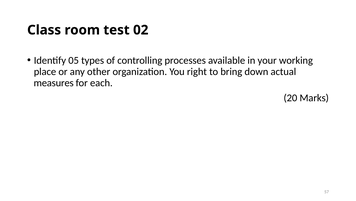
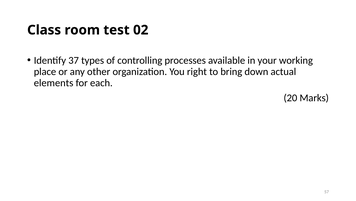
05: 05 -> 37 (74, 60)
measures: measures -> elements (54, 83)
